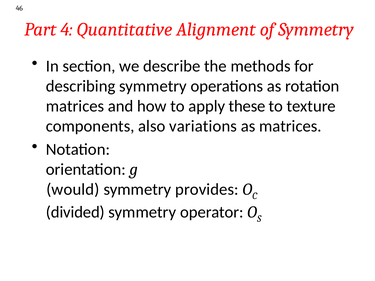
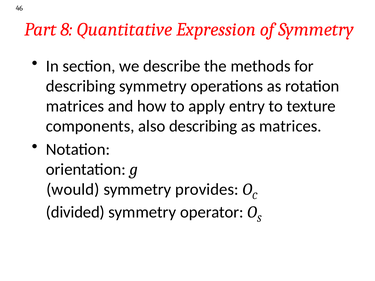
4: 4 -> 8 (66, 29)
Alignment: Alignment -> Expression (216, 29)
these: these -> entry (247, 106)
also variations: variations -> describing (203, 126)
